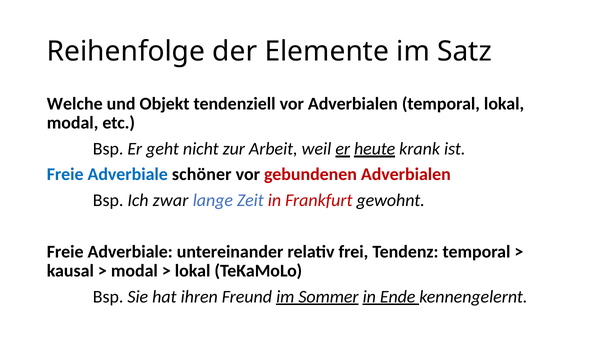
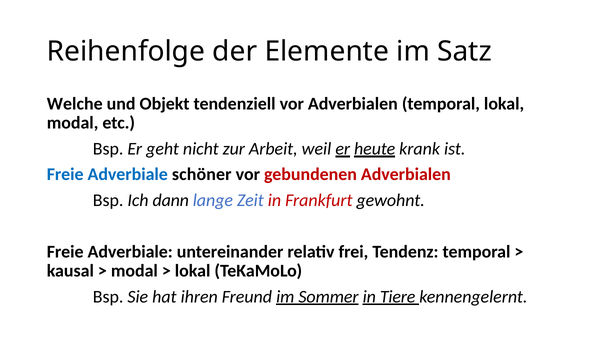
zwar: zwar -> dann (171, 200)
Ende: Ende -> Tiere (398, 297)
